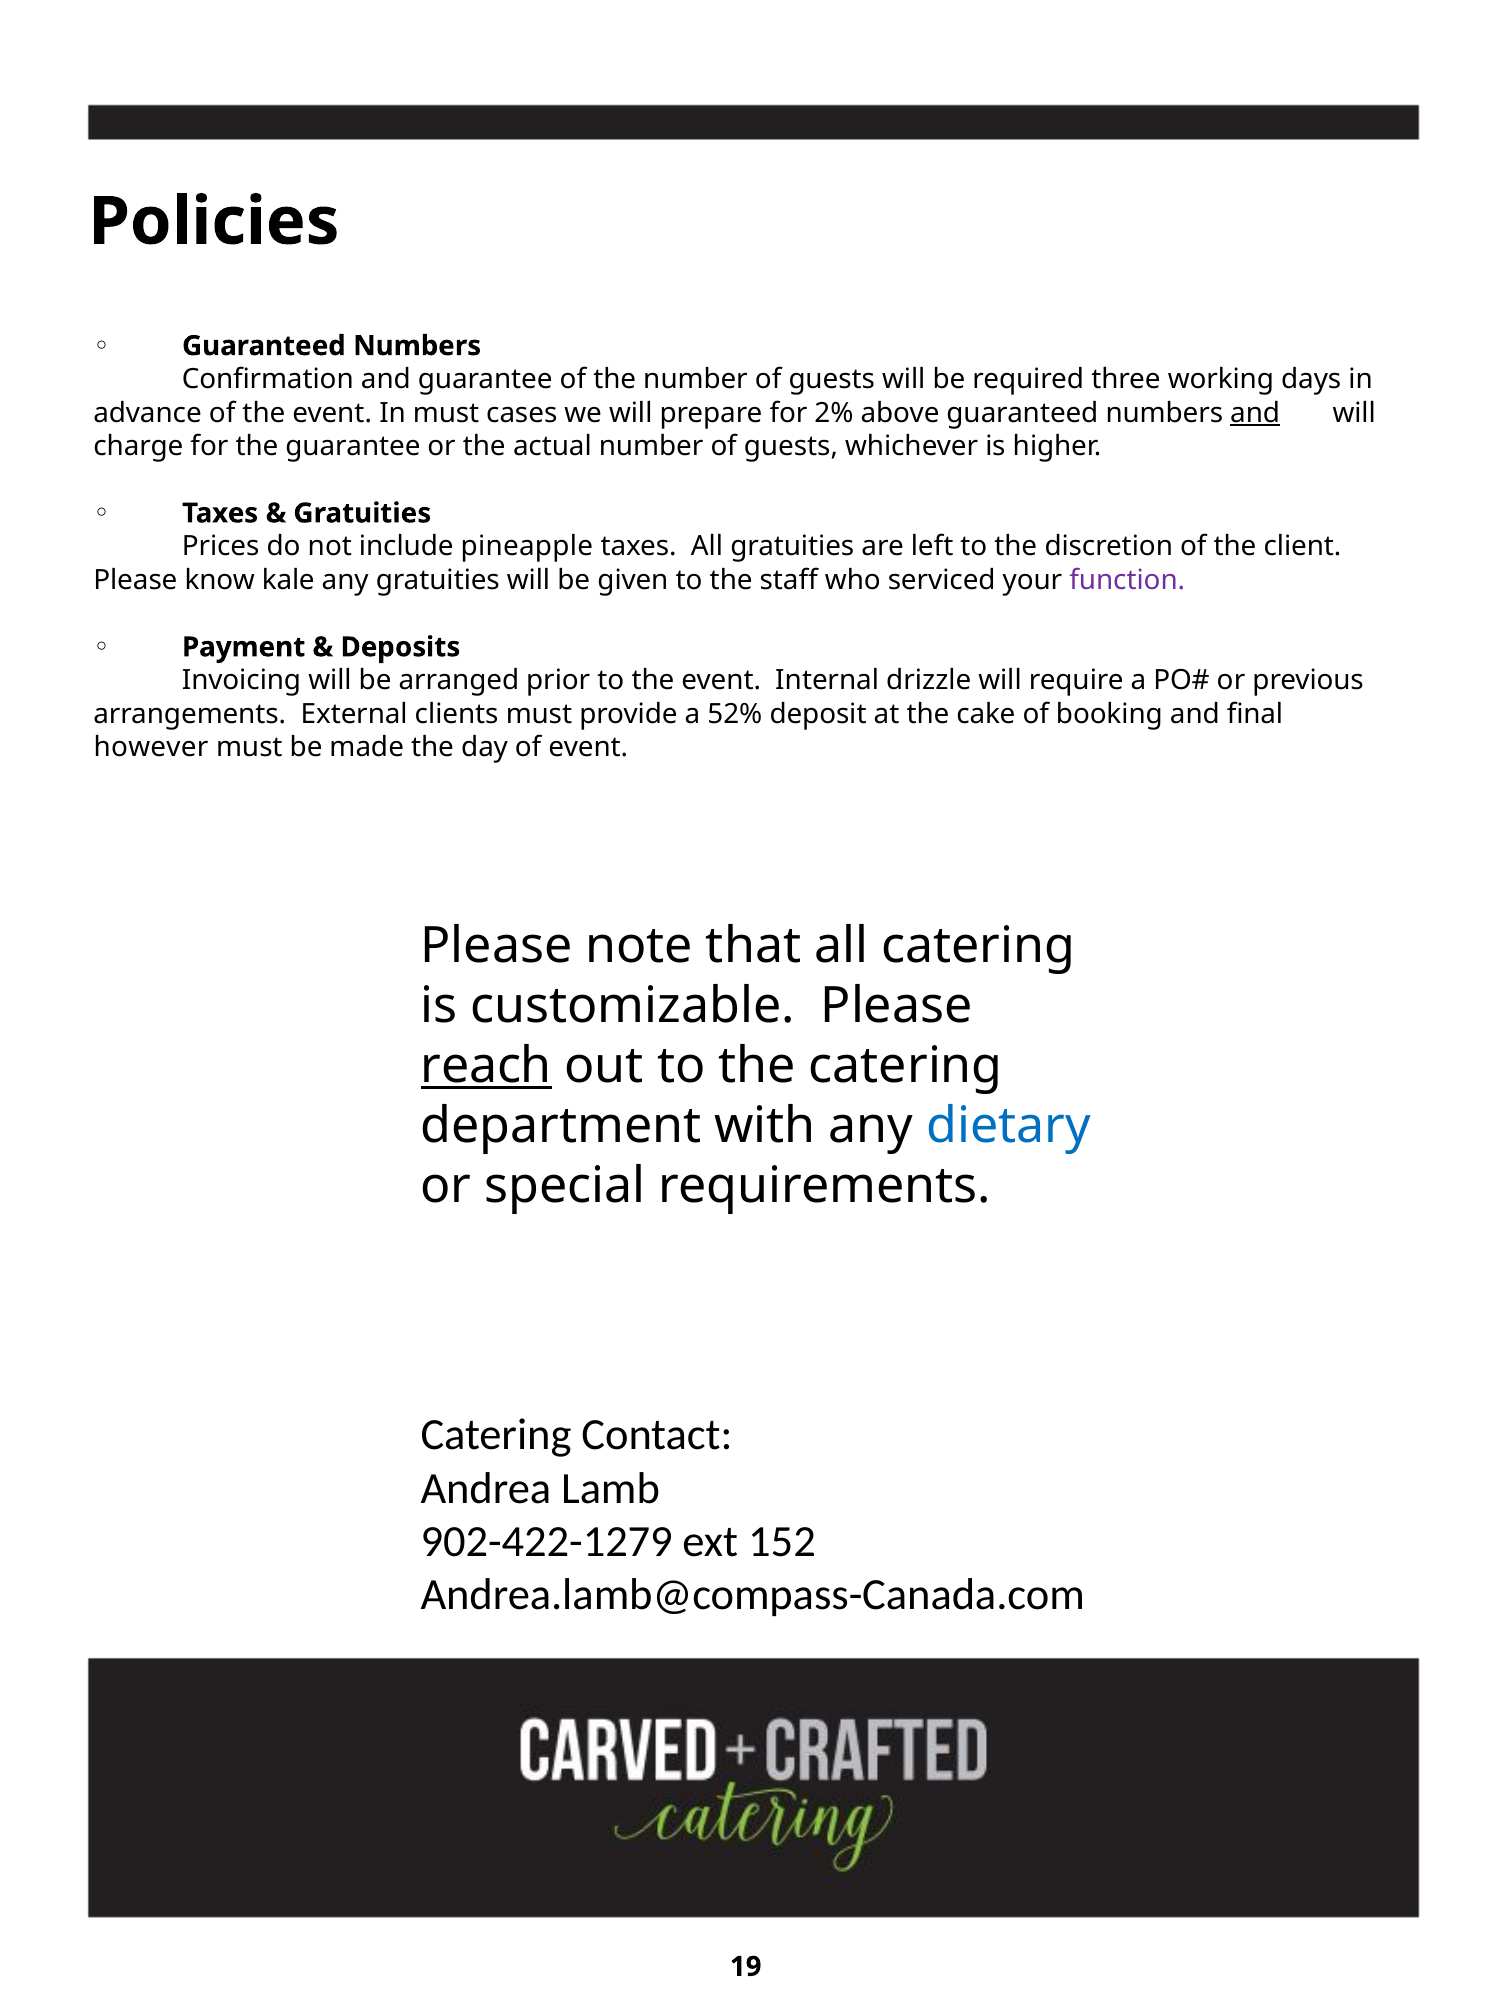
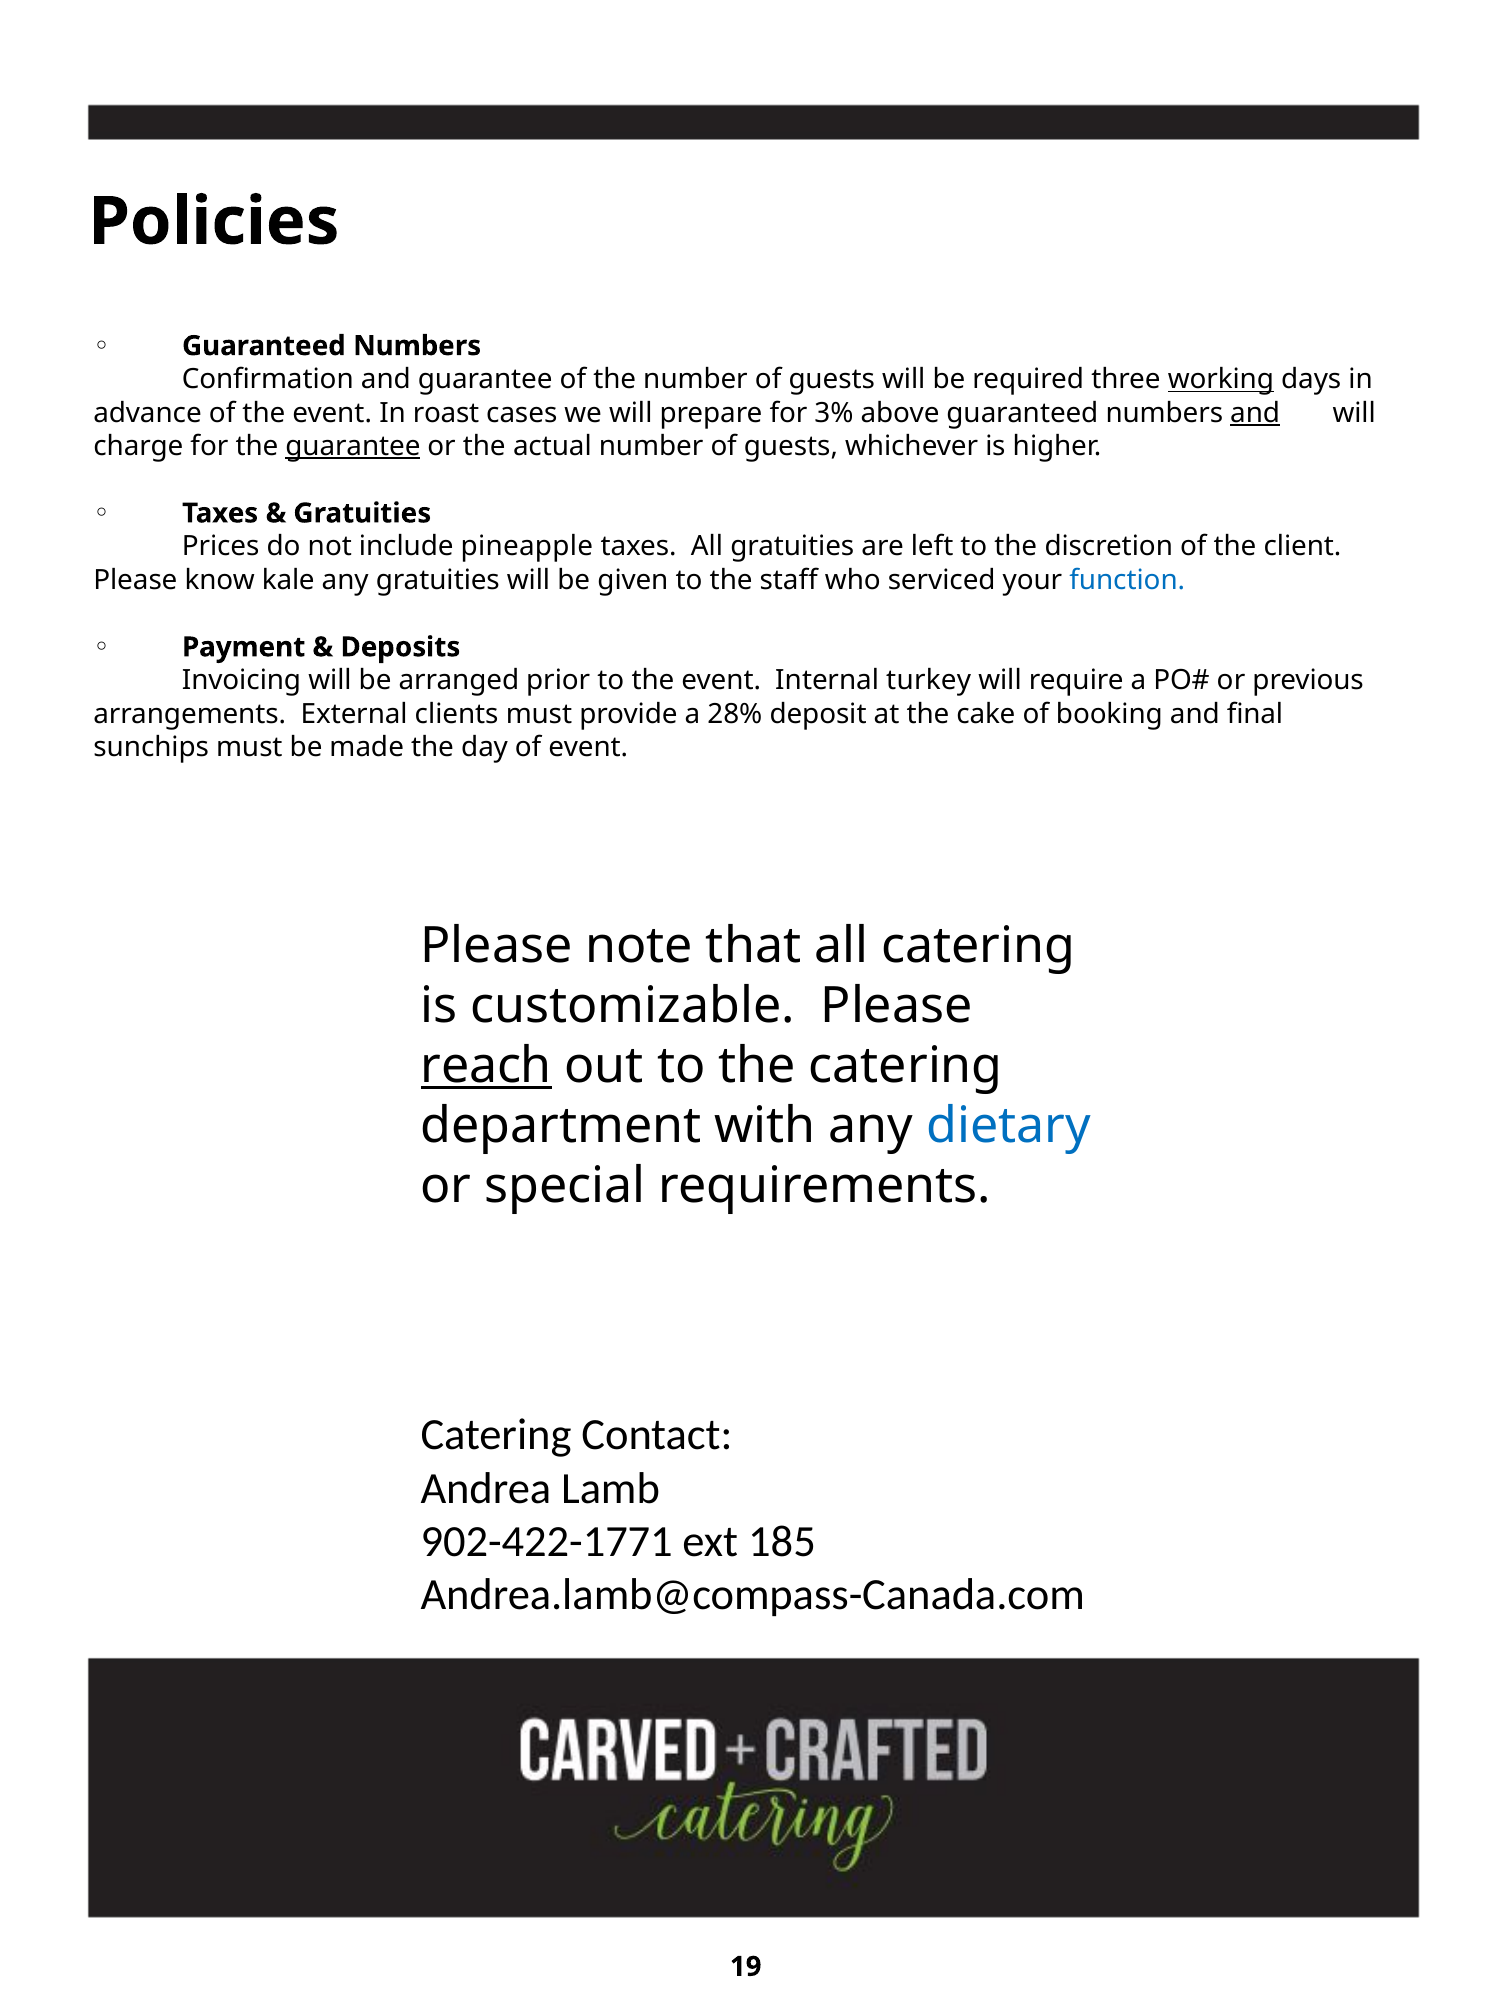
working underline: none -> present (1221, 379)
In must: must -> roast (446, 413)
2%: 2% -> 3% (834, 413)
guarantee underline: none -> present (353, 446)
function colour: purple -> blue (1127, 580)
drizzle: drizzle -> turkey (929, 681)
52%: 52% -> 28% (735, 714)
however: however -> sunchips (151, 748)
902-422-1279: 902-422-1279 -> 902-422-1771 (547, 1542)
152: 152 -> 185 (782, 1542)
